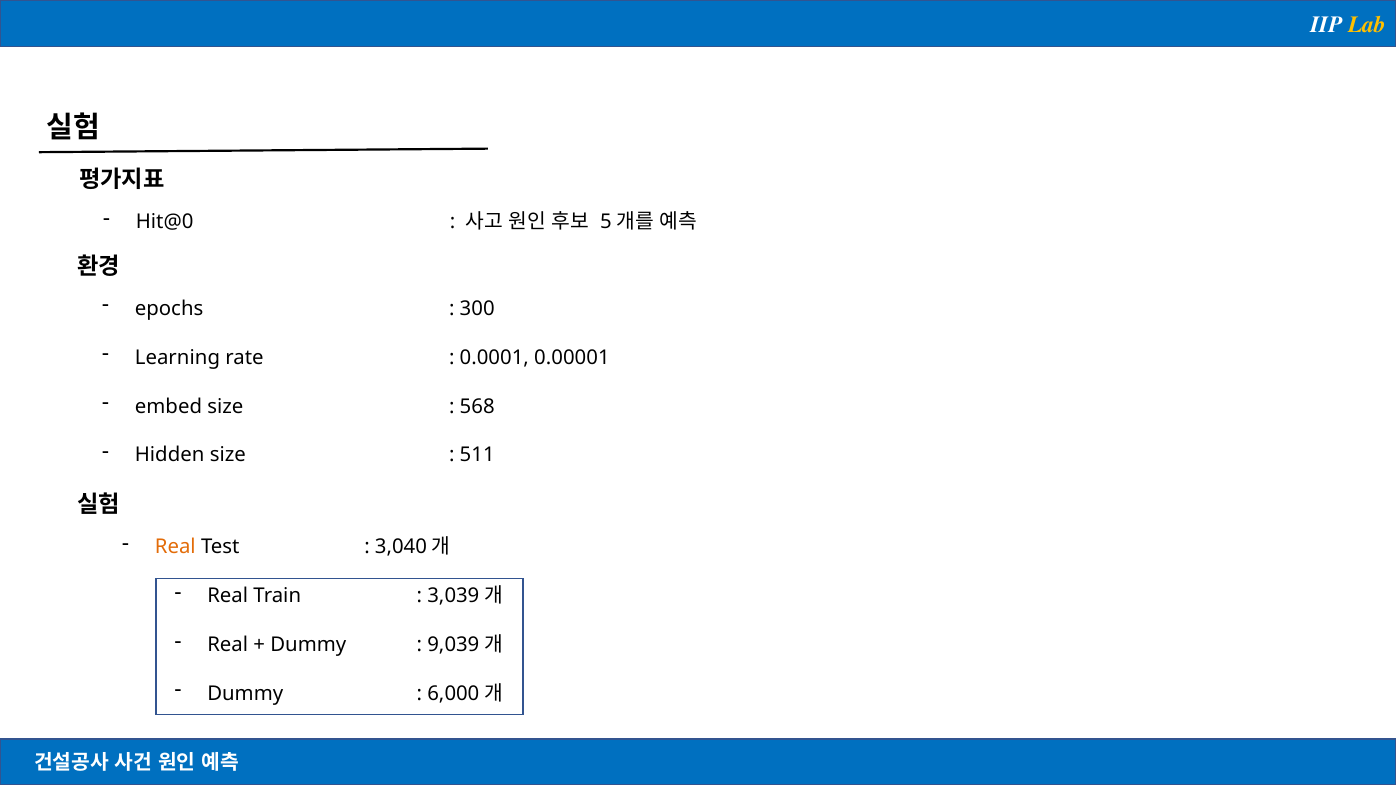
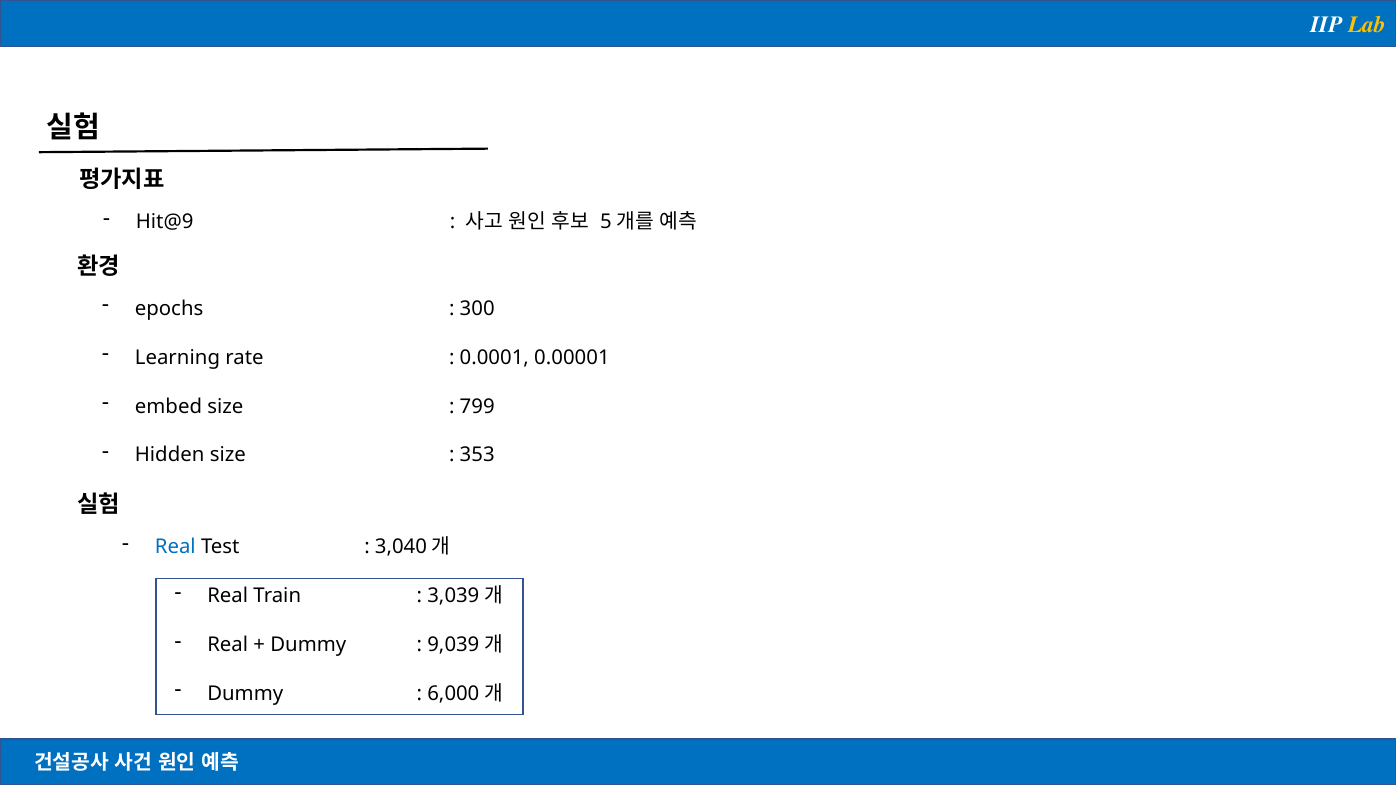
Hit@0: Hit@0 -> Hit@9 (165, 222)
568: 568 -> 799 (477, 406)
511: 511 -> 353 (477, 455)
Real colour: orange -> blue (175, 547)
